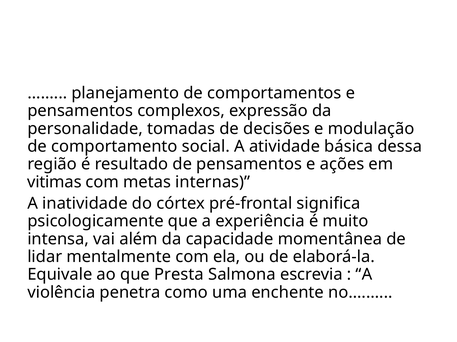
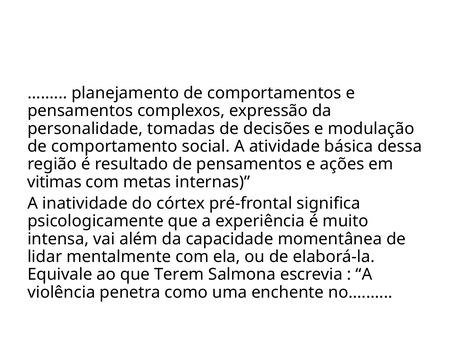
Presta: Presta -> Terem (179, 275)
